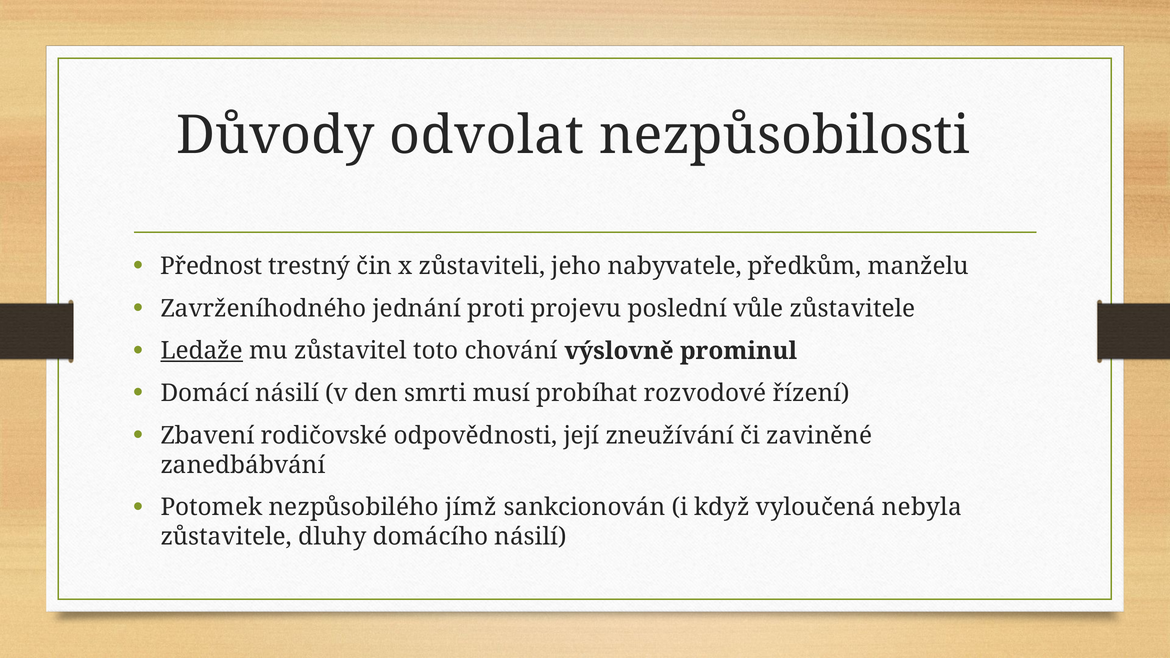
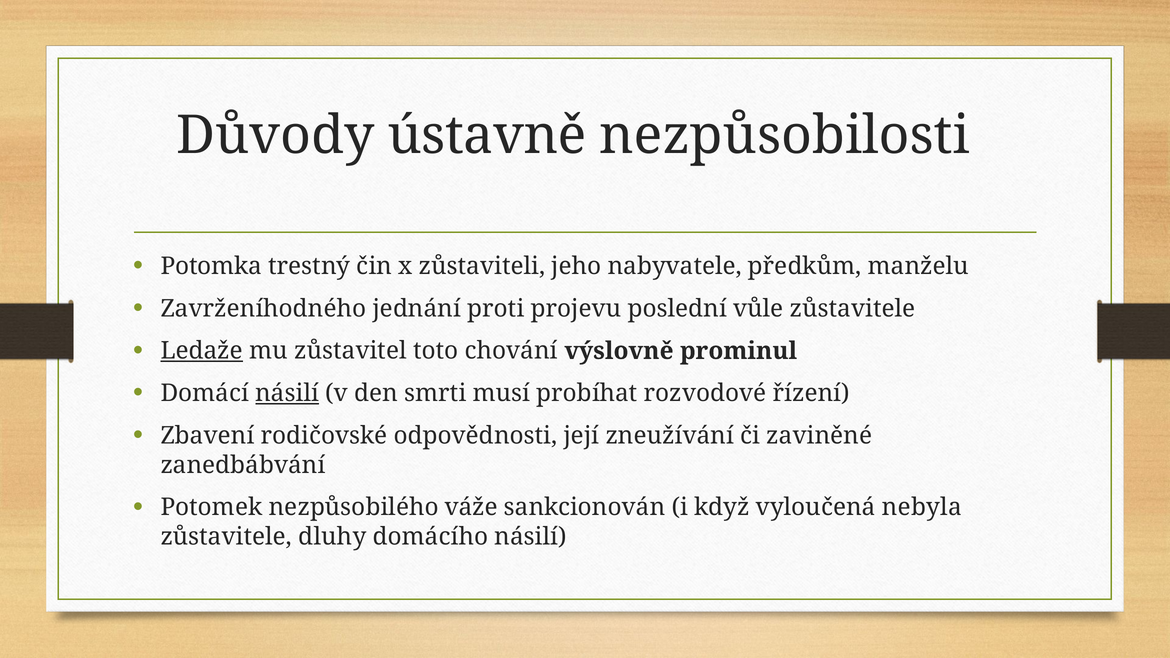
odvolat: odvolat -> ústavně (487, 136)
Přednost: Přednost -> Potomka (211, 266)
násilí underline: none -> present (287, 393)
jímž: jímž -> váže (471, 507)
